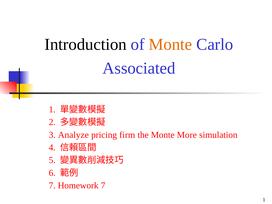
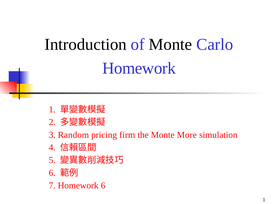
Monte colour: orange -> black (170, 44)
Associated: Associated -> Homework (139, 68)
Analyze: Analyze -> Random (73, 135)
Homework 7: 7 -> 6 (103, 186)
